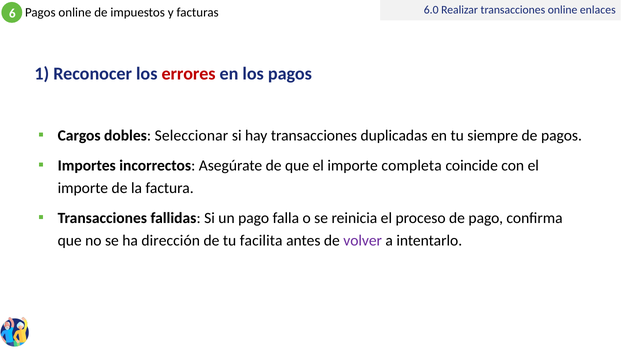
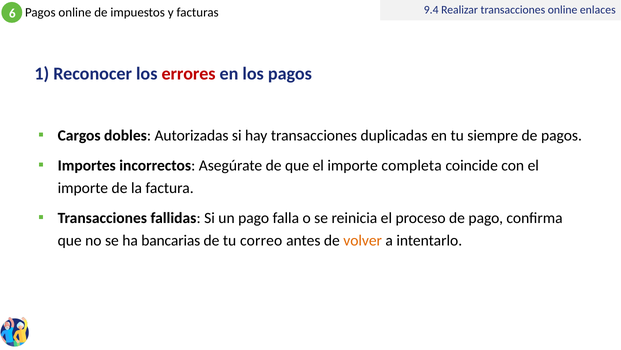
6.0: 6.0 -> 9.4 (431, 10)
Seleccionar: Seleccionar -> Autorizadas (192, 135)
dirección: dirección -> bancarias (171, 240)
facilita: facilita -> correo (261, 240)
volver colour: purple -> orange (363, 240)
